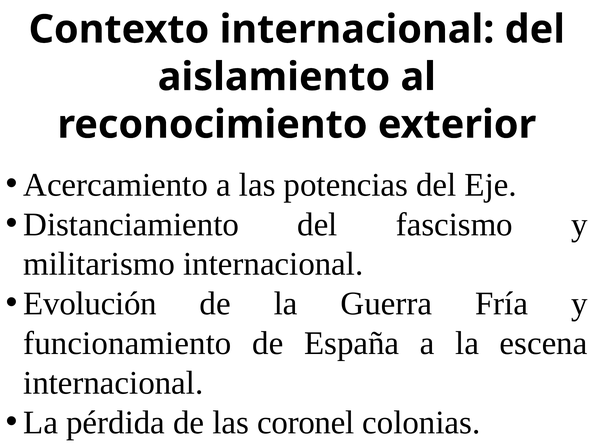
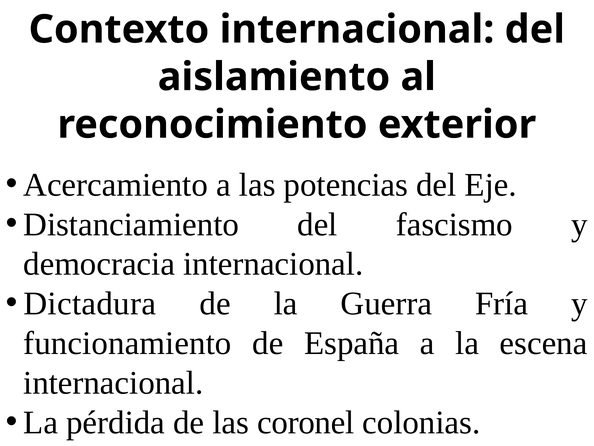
militarismo: militarismo -> democracia (99, 264)
Evolución: Evolución -> Dictadura (90, 303)
